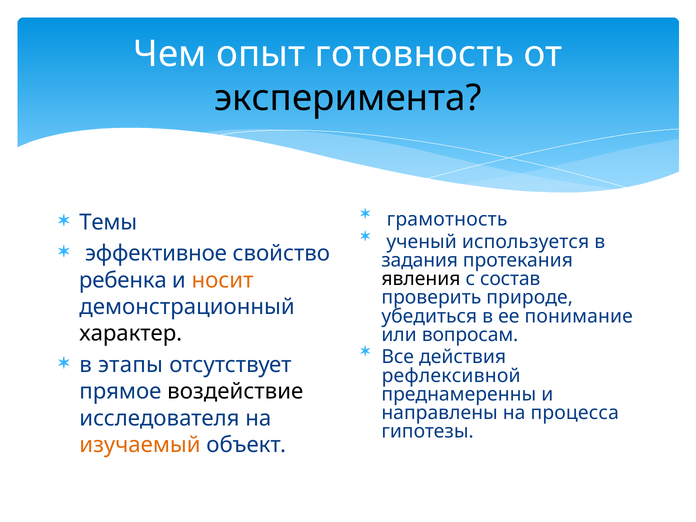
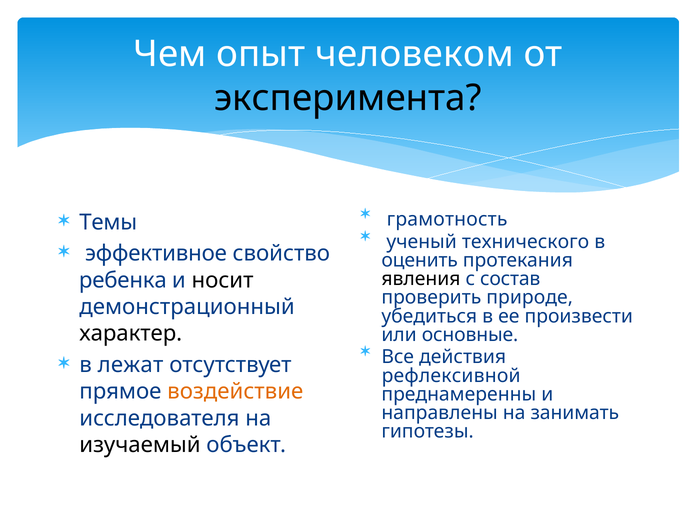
готовность: готовность -> человеком (414, 54)
используется: используется -> технического (526, 242)
задания: задания -> оценить (420, 260)
носит colour: orange -> black (223, 280)
понимание: понимание -> произвести (579, 316)
вопросам: вопросам -> основные (470, 335)
этапы: этапы -> лежат (130, 365)
воздействие colour: black -> orange (235, 392)
процесса: процесса -> занимать (575, 413)
изучаемый colour: orange -> black (140, 445)
